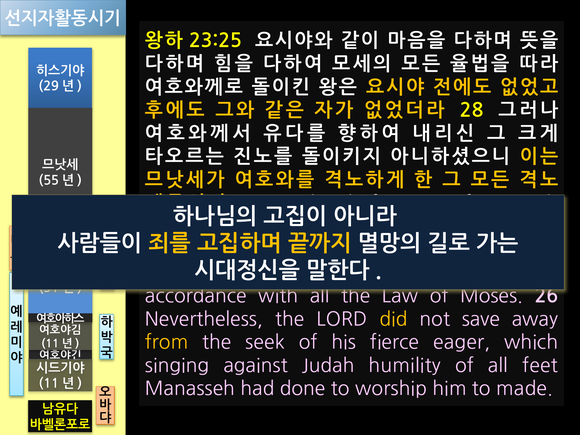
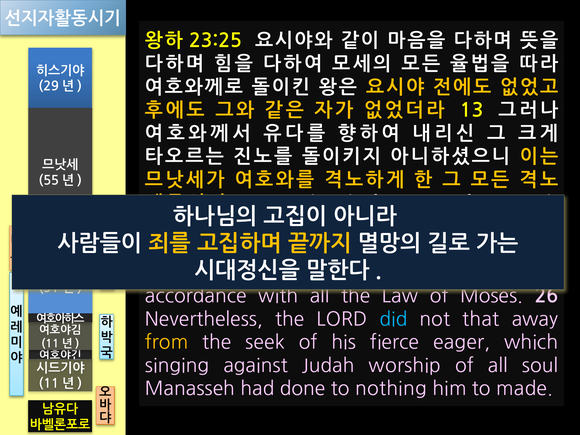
28: 28 -> 13 (472, 110)
did colour: yellow -> light blue (393, 319)
save: save -> that (481, 319)
humility: humility -> worship (405, 366)
all feet: feet -> soul (540, 366)
worship: worship -> nothing (391, 389)
